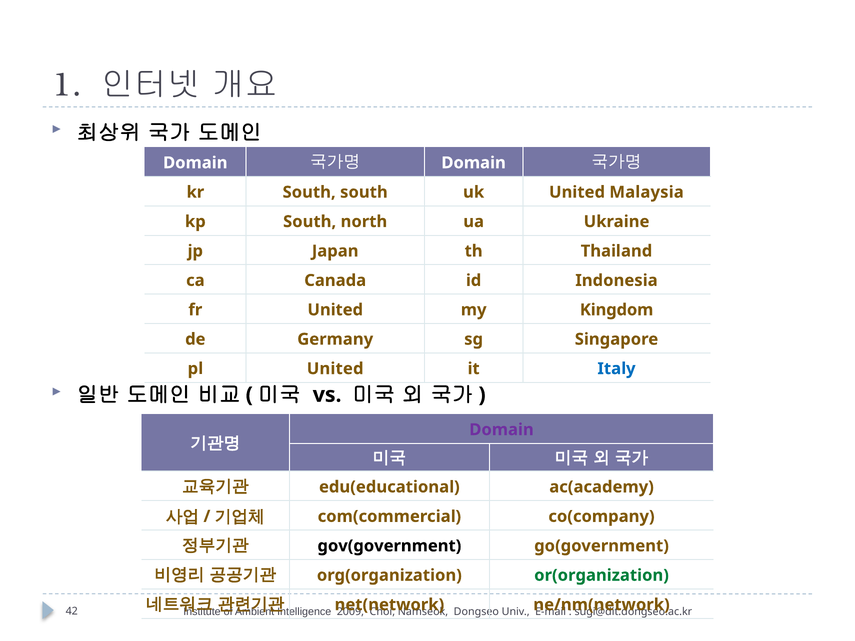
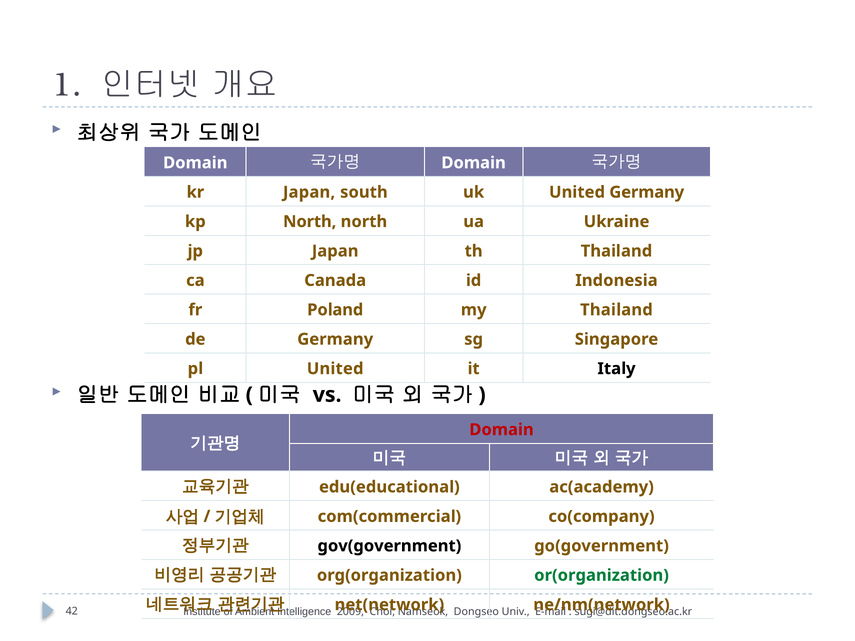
kr South: South -> Japan (309, 192)
United Malaysia: Malaysia -> Germany (647, 192)
kp South: South -> North (310, 222)
fr United: United -> Poland (335, 310)
my Kingdom: Kingdom -> Thailand (616, 310)
Italy colour: blue -> black (616, 369)
Domain colour: purple -> red (501, 430)
